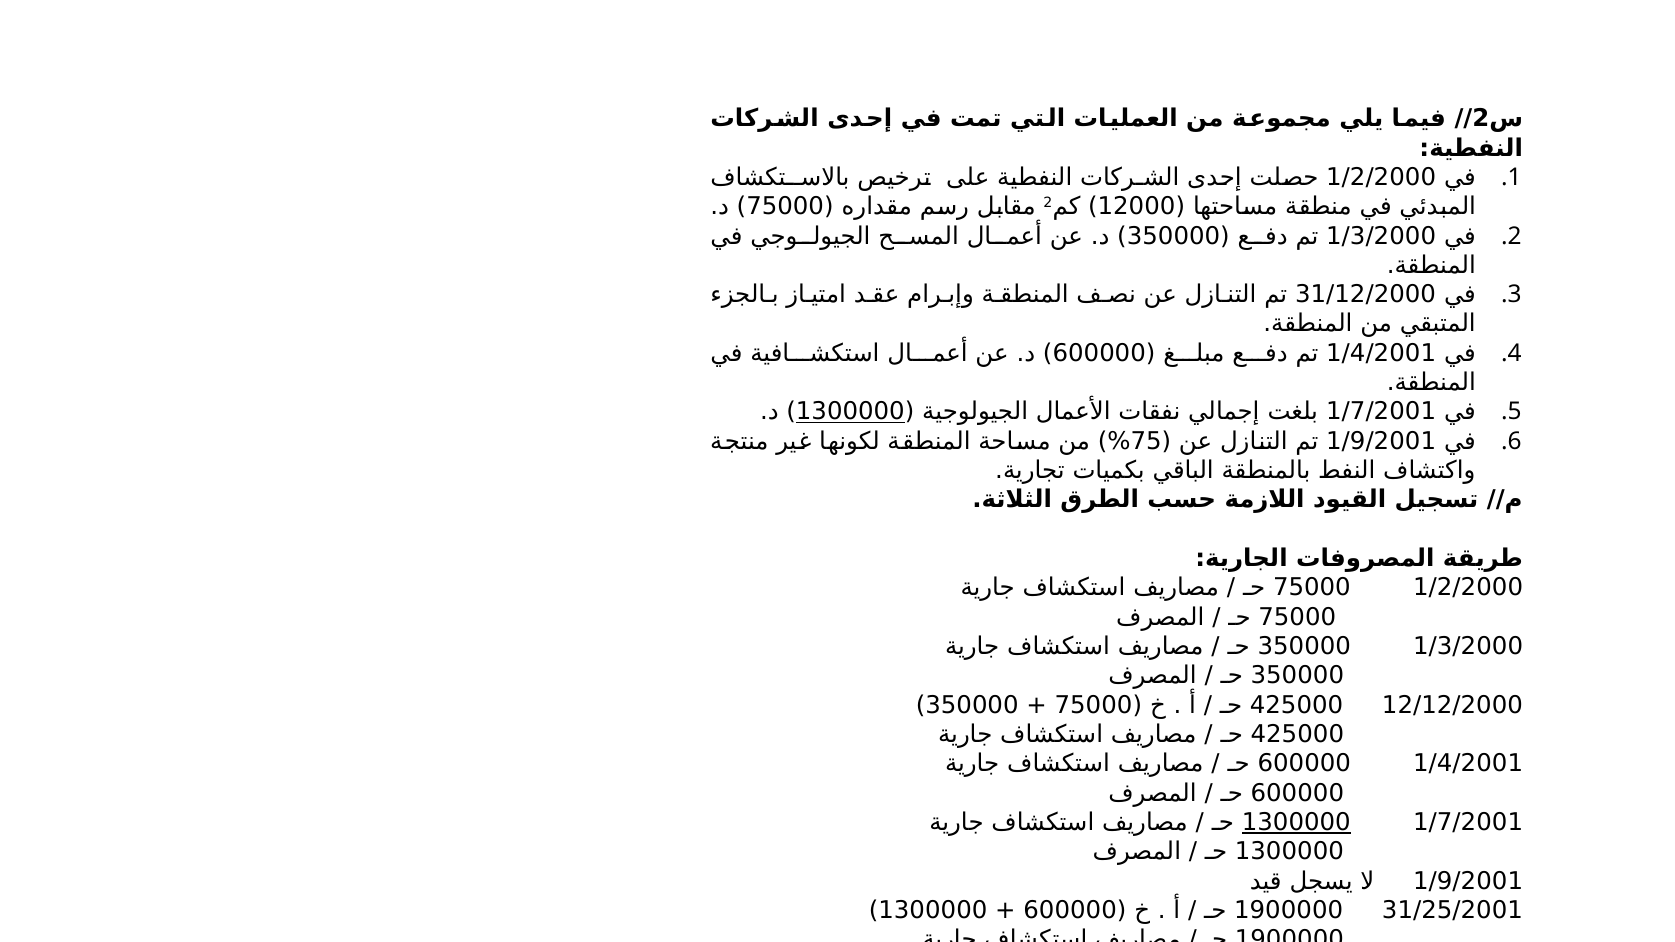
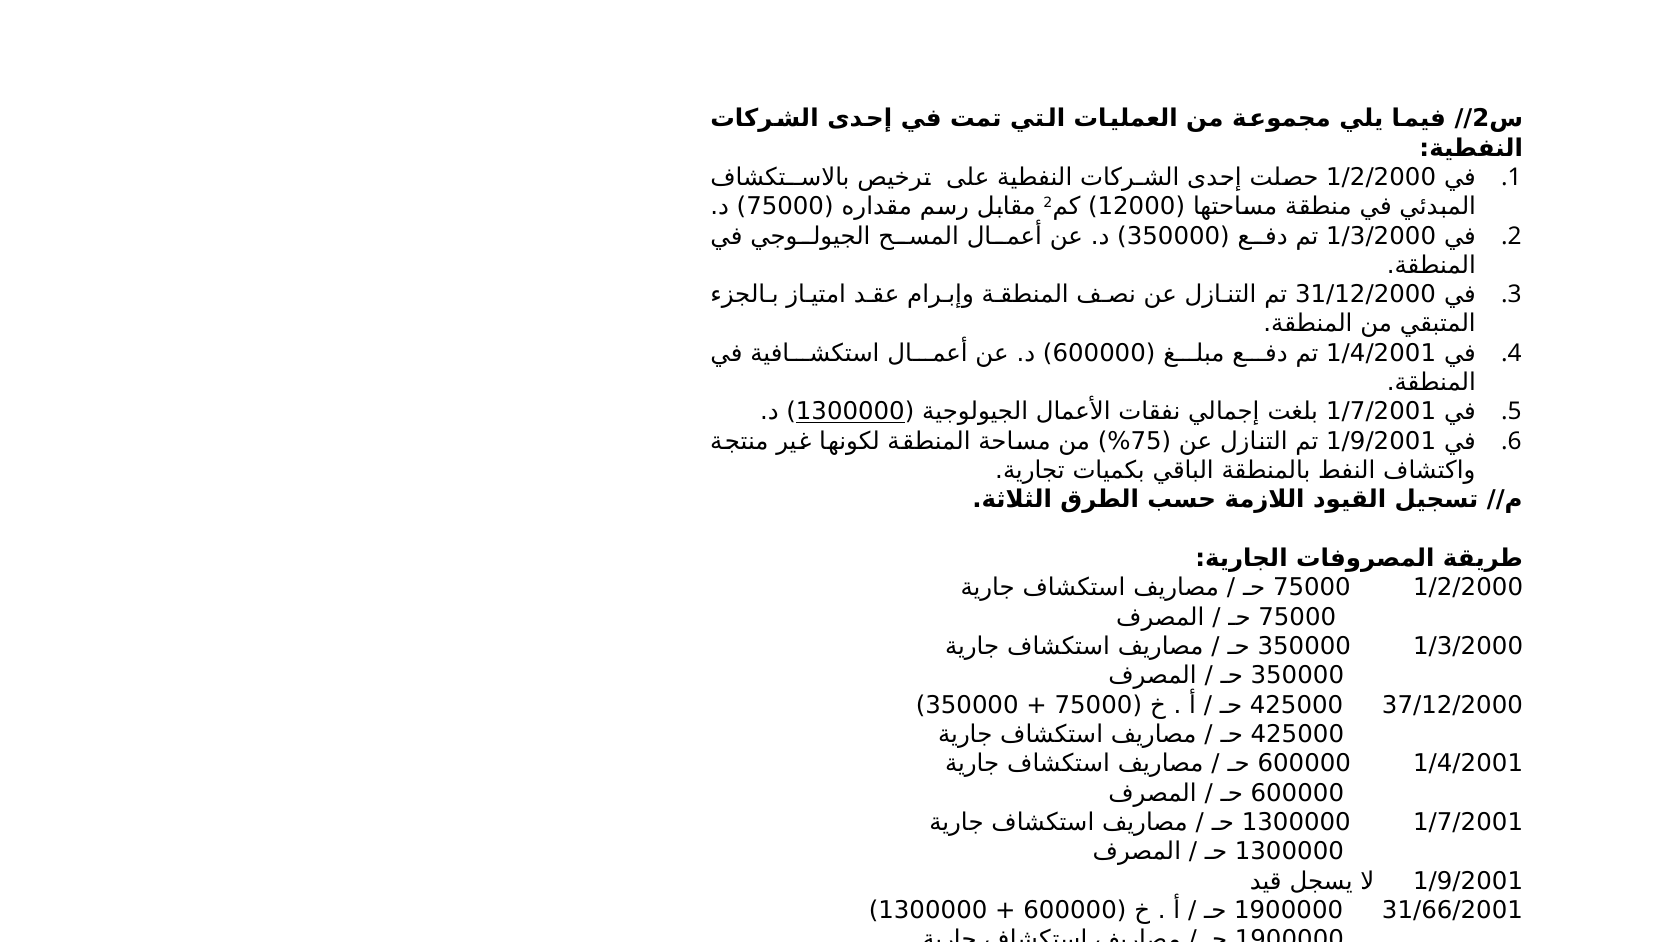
12/12/2000: 12/12/2000 -> 37/12/2000 (1452, 705)
1300000 underline: present -> none (1296, 823)
31/25/2001: 31/25/2001 -> 31/66/2001 (1452, 911)
